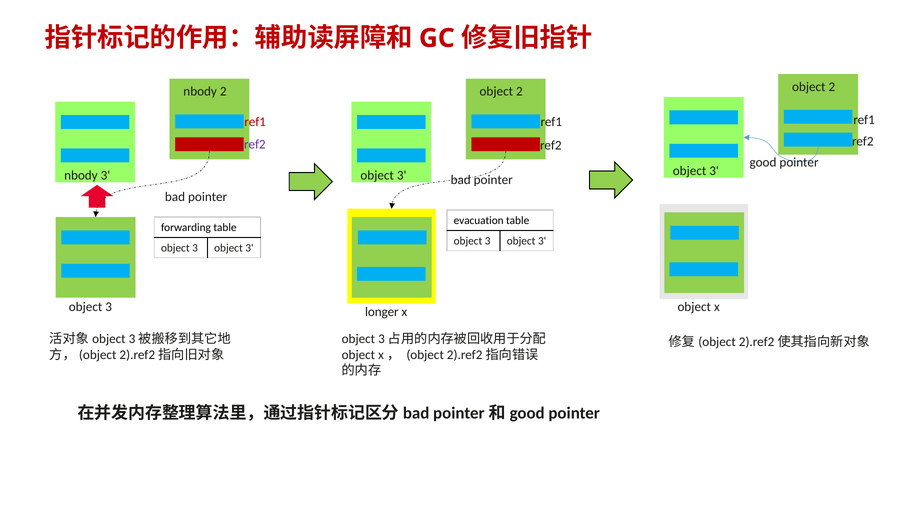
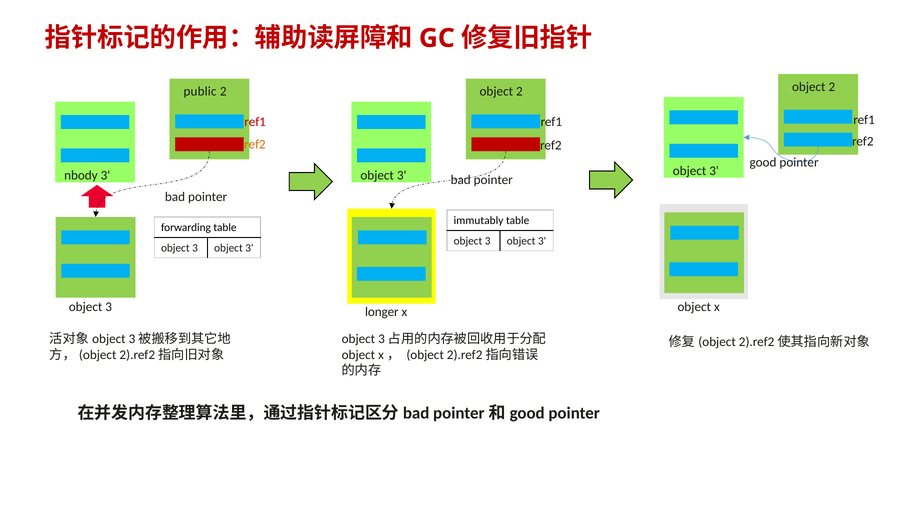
nbody: nbody -> public (200, 91)
ref2 colour: purple -> orange (255, 144)
evacuation: evacuation -> immutably (479, 220)
